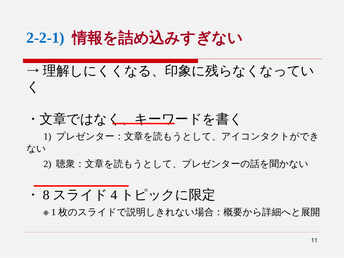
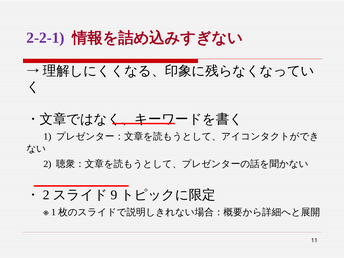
2-2-1 colour: blue -> purple (45, 38)
8: 8 -> 2 (46, 195)
4: 4 -> 9 (114, 195)
